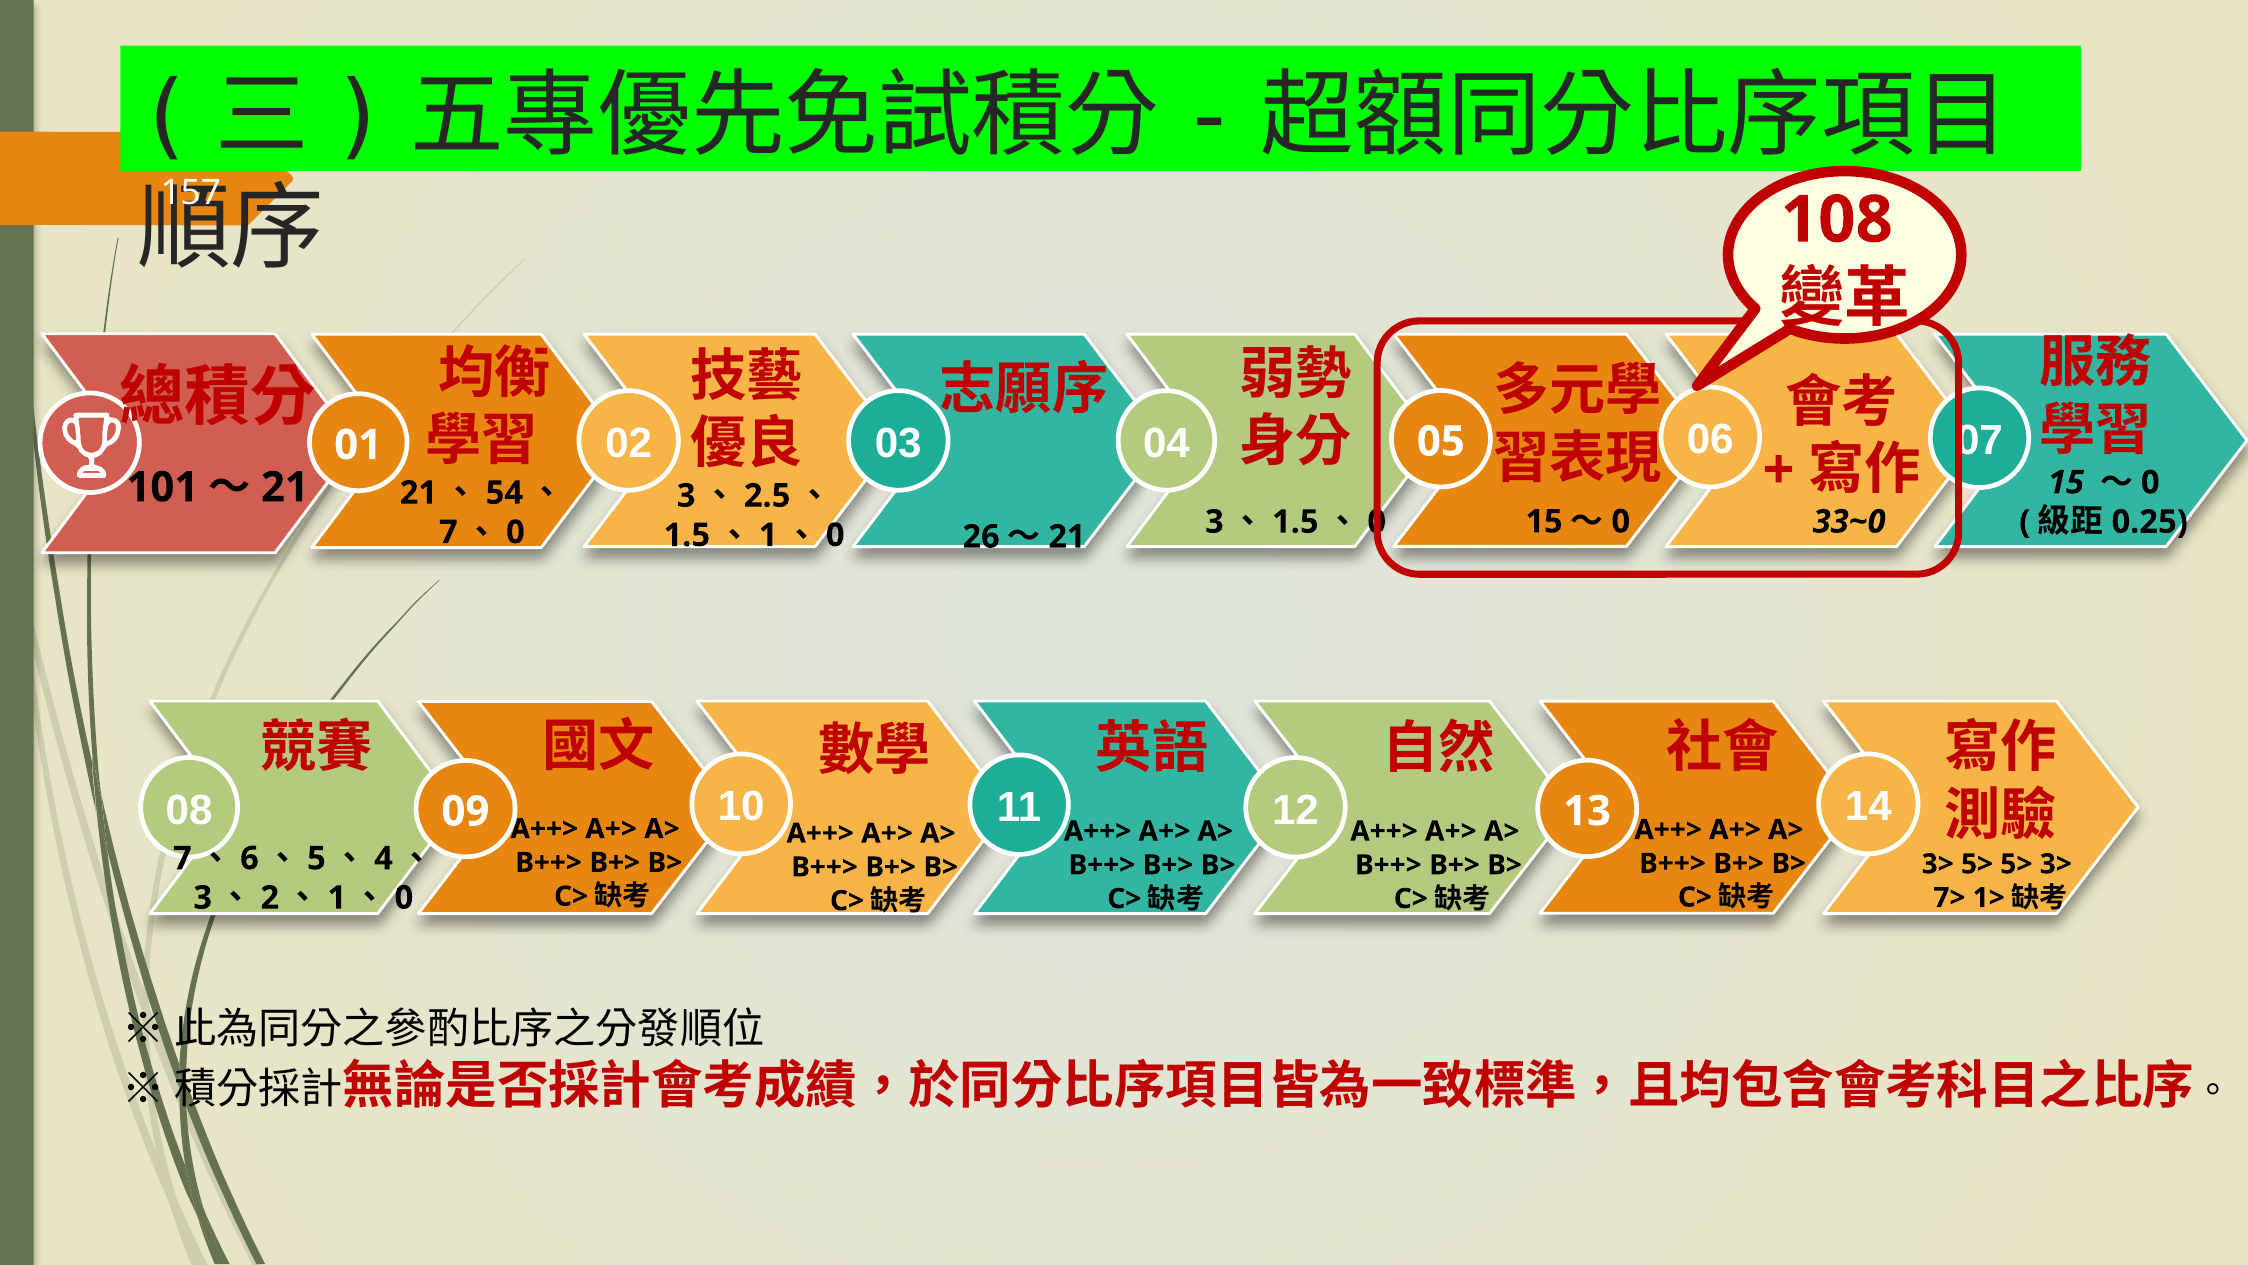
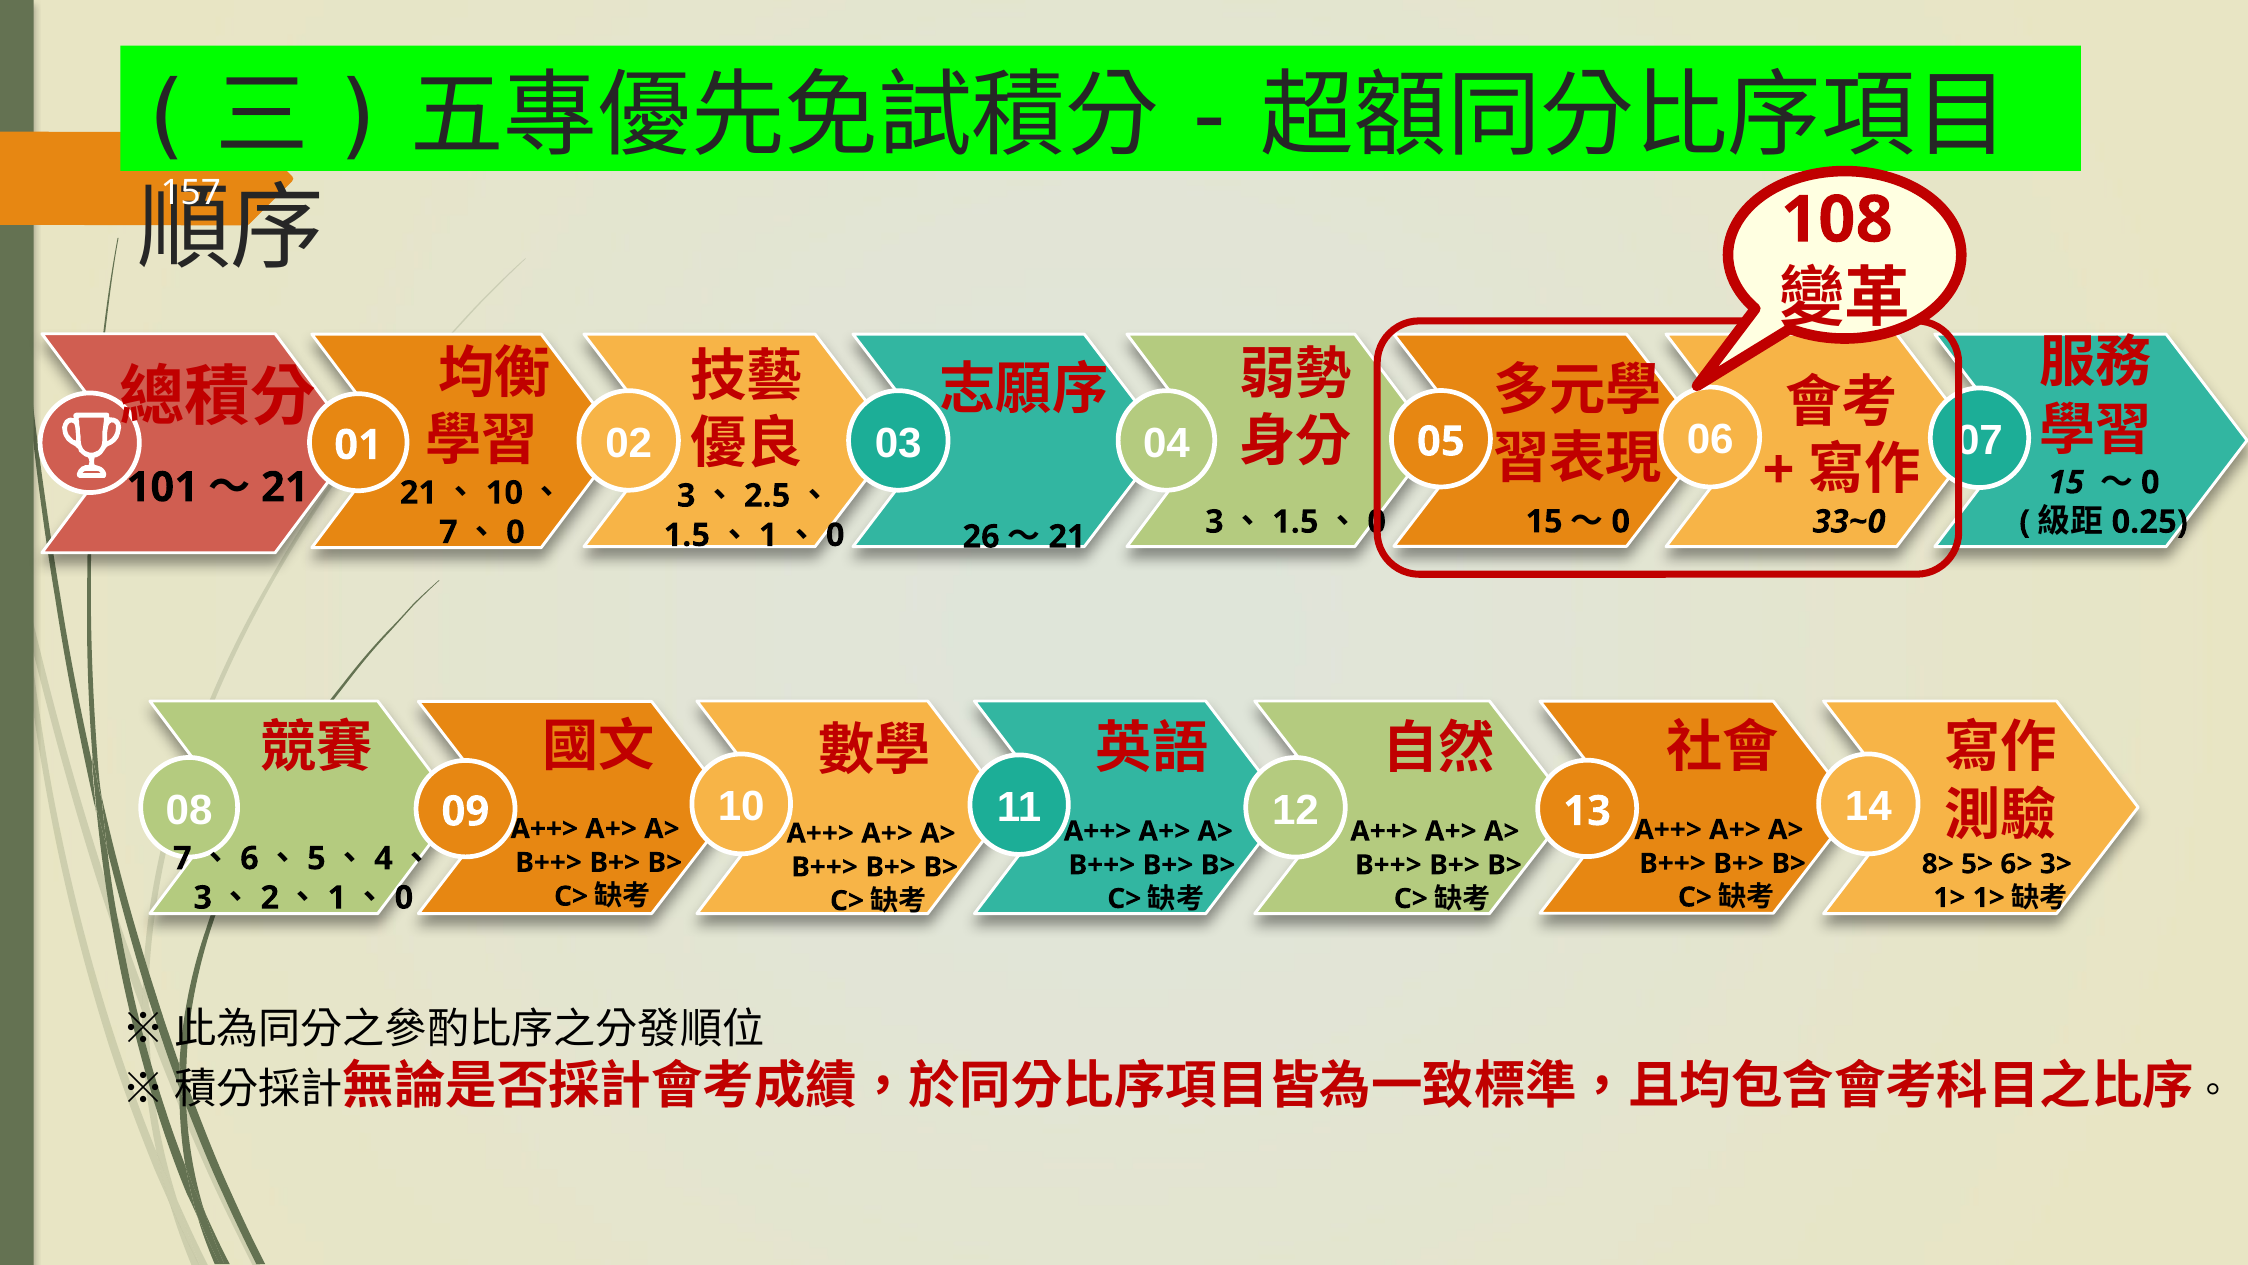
54: 54 -> 10 (504, 493)
3>: 3> -> 8> (1938, 864)
5> 5>: 5> -> 6> (2016, 864)
7>: 7> -> 1> (1949, 897)
